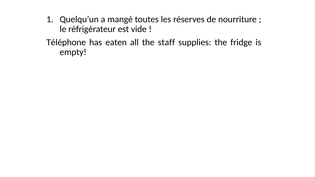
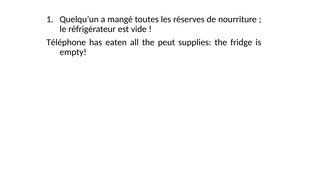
staff: staff -> peut (166, 42)
